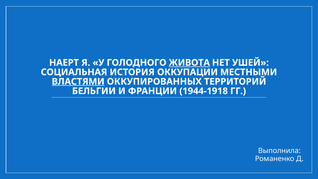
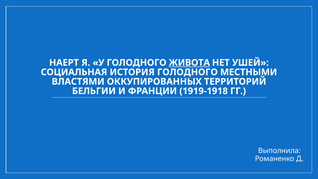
ИСТОРИЯ ОККУПАЦИИ: ОККУПАЦИИ -> ГОЛОДНОГО (187, 72)
ВЛАСТЯМИ underline: present -> none (78, 82)
1944-1918: 1944-1918 -> 1919-1918 (204, 91)
